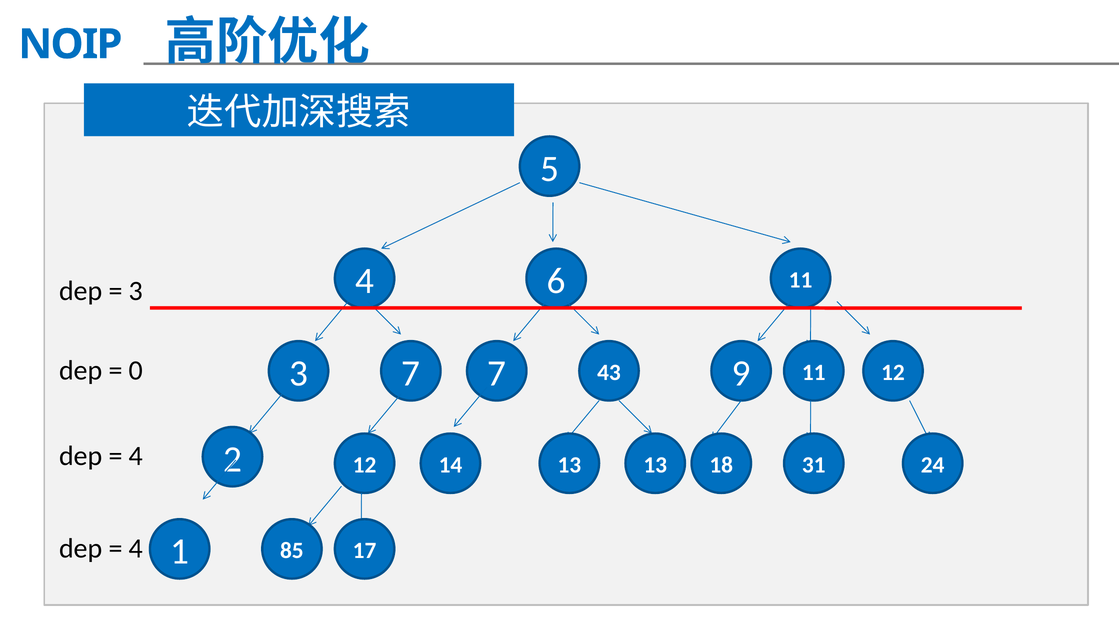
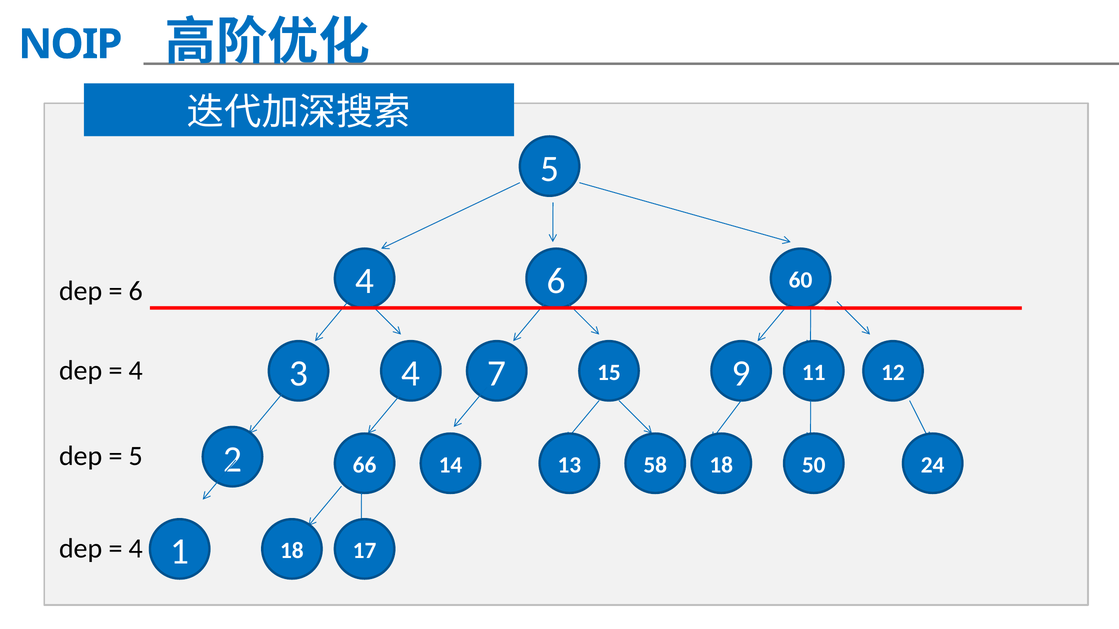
6 11: 11 -> 60 (801, 280)
3: 3 -> 6 (136, 291)
3 7: 7 -> 4 (411, 374)
43: 43 -> 15 (609, 373)
0: 0 -> 4 (136, 370)
2 12: 12 -> 66 (365, 465)
13 13: 13 -> 58 (655, 465)
31: 31 -> 50 (814, 465)
4: 4 -> 5 (136, 456)
1 85: 85 -> 18 (292, 551)
